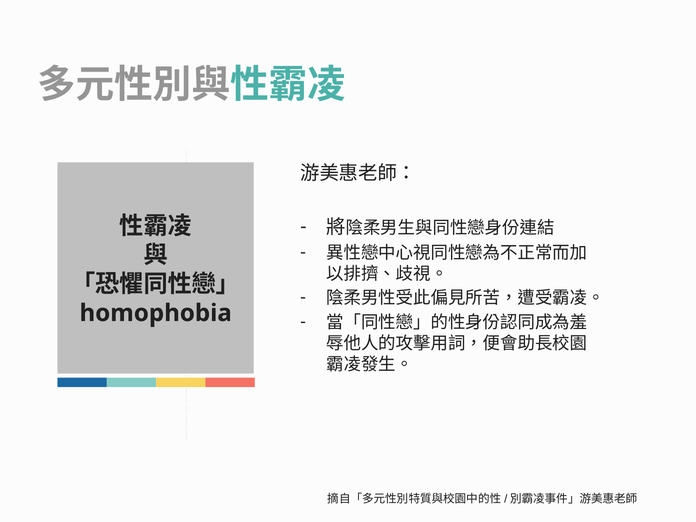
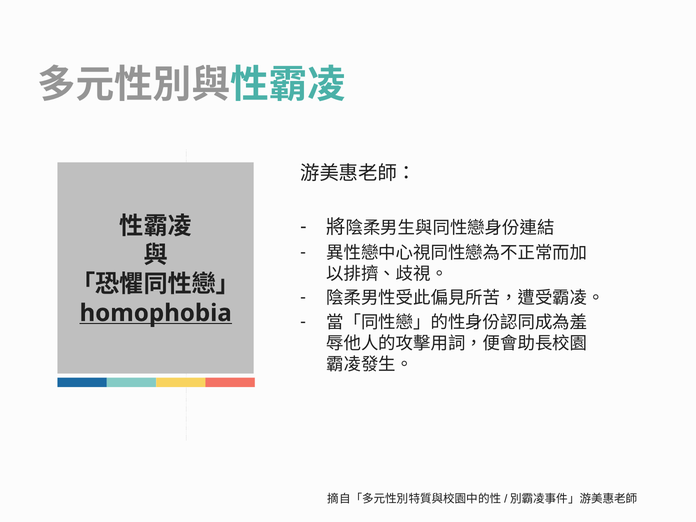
homophobia underline: none -> present (156, 313)
